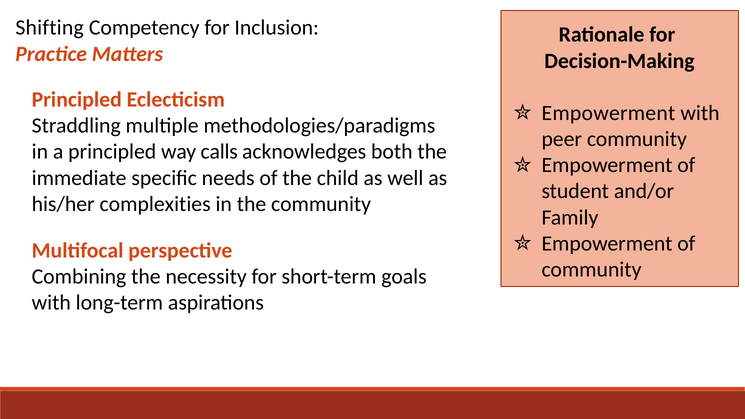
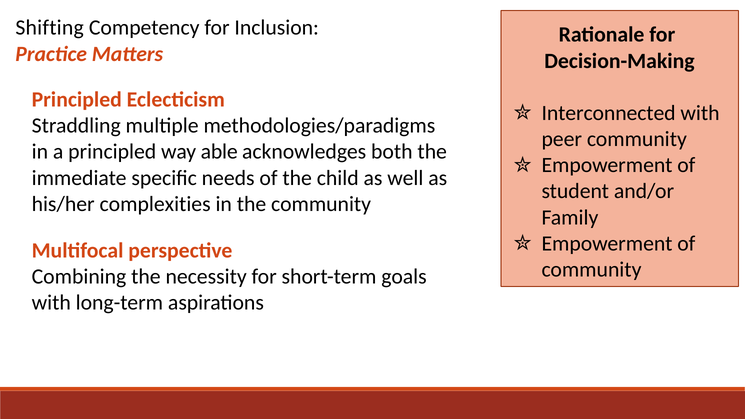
Empowerment: Empowerment -> Interconnected (609, 113)
calls: calls -> able (219, 152)
